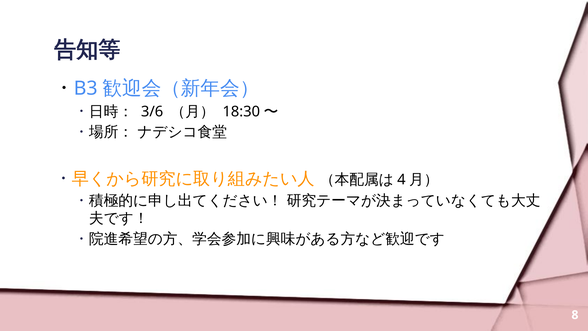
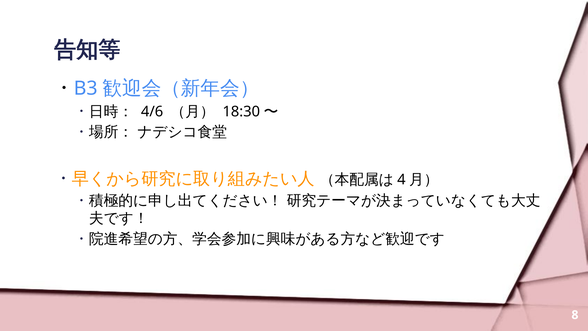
3/6: 3/6 -> 4/6 (152, 111)
